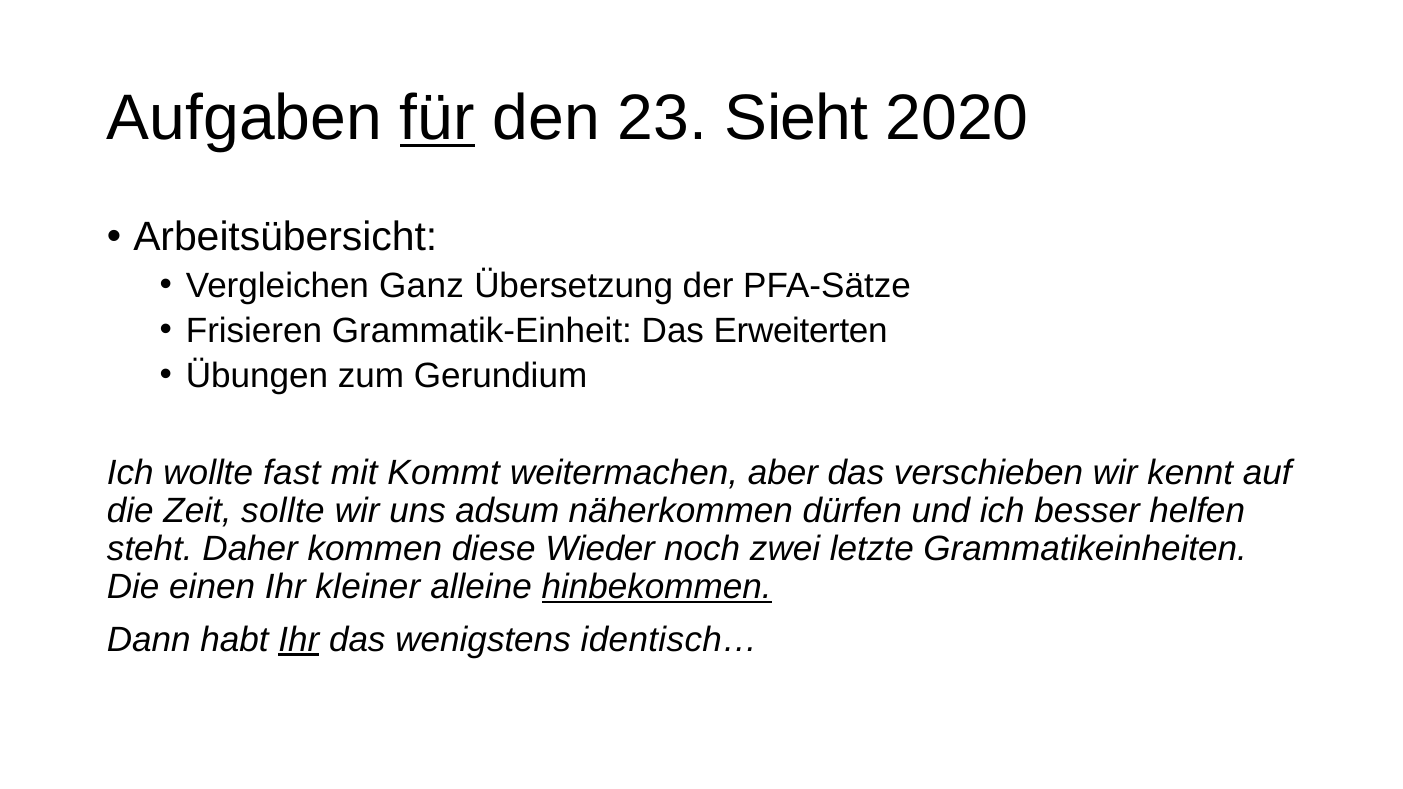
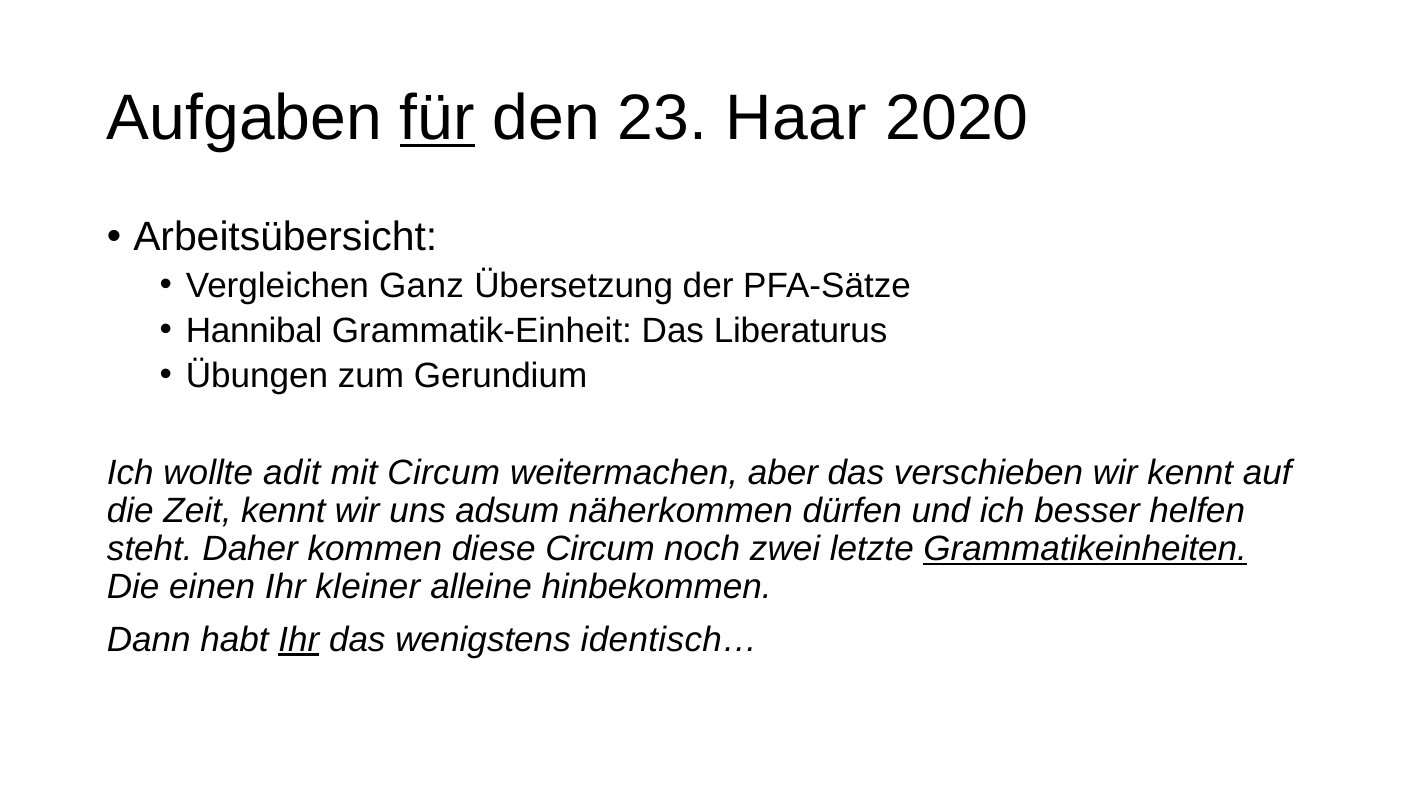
Sieht: Sieht -> Haar (796, 118)
Frisieren: Frisieren -> Hannibal (254, 331)
Erweiterten: Erweiterten -> Liberaturus (801, 331)
fast: fast -> adit (292, 474)
mit Kommt: Kommt -> Circum (444, 474)
Zeit sollte: sollte -> kennt (283, 511)
diese Wieder: Wieder -> Circum (600, 549)
Grammatikeinheiten underline: none -> present (1085, 549)
hinbekommen underline: present -> none (657, 587)
